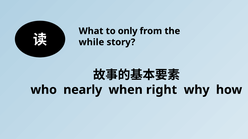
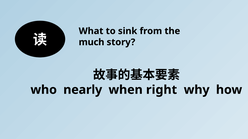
only: only -> sink (128, 31)
while: while -> much (92, 42)
